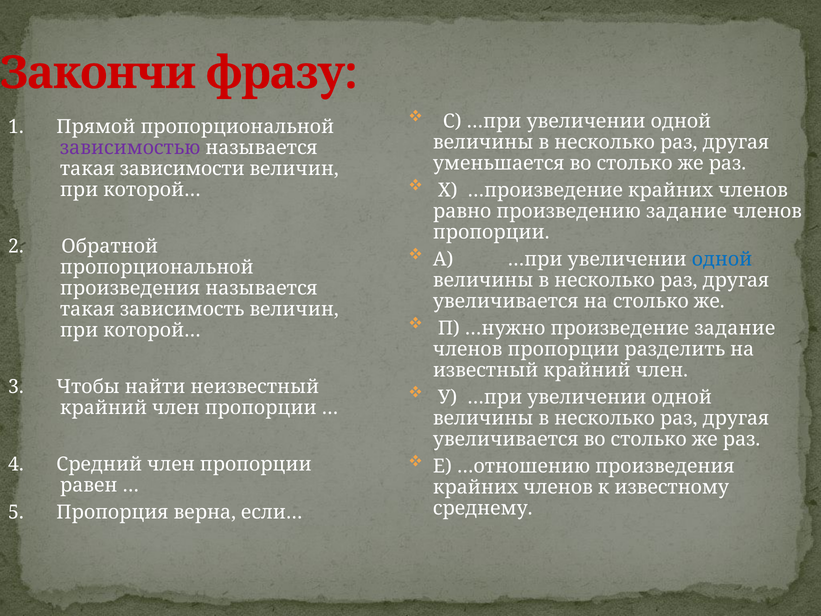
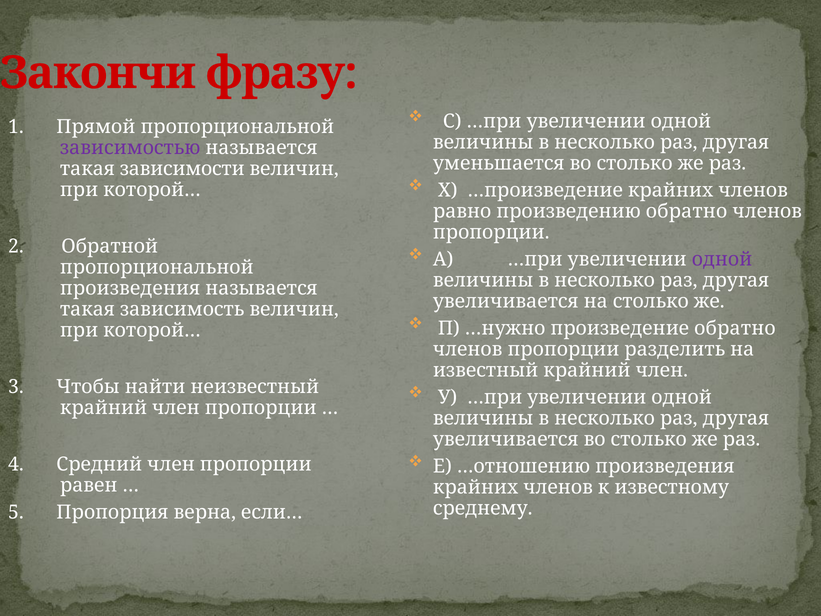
произведению задание: задание -> обратно (686, 211)
одной colour: blue -> purple (722, 259)
произведение задание: задание -> обратно (735, 328)
